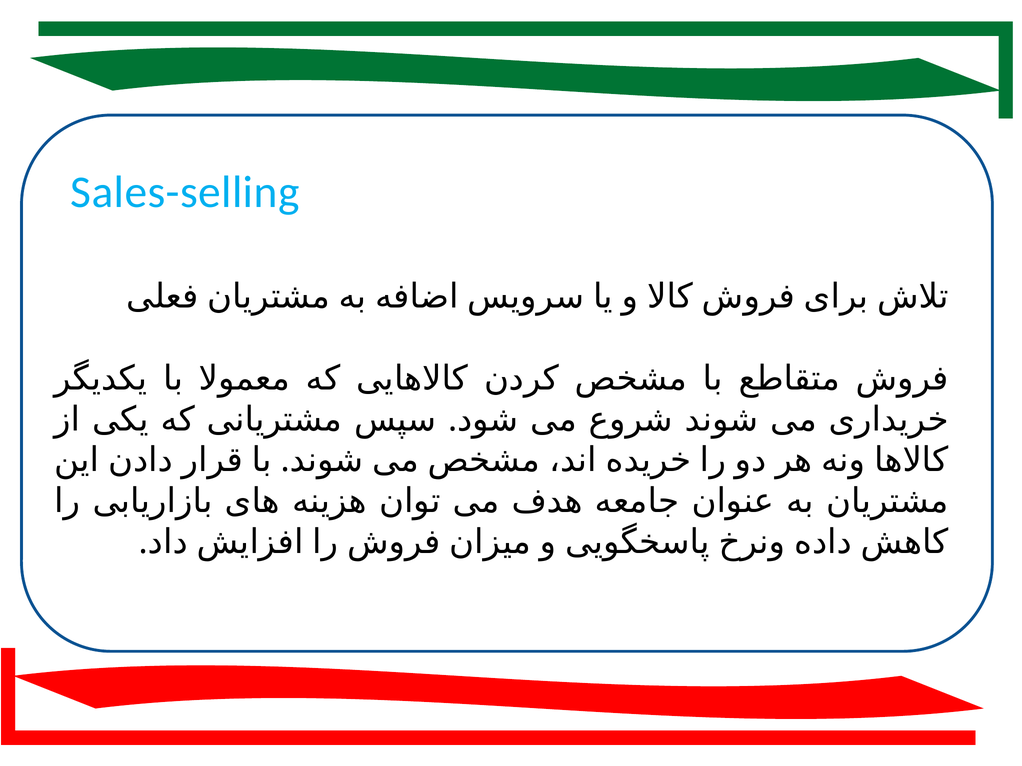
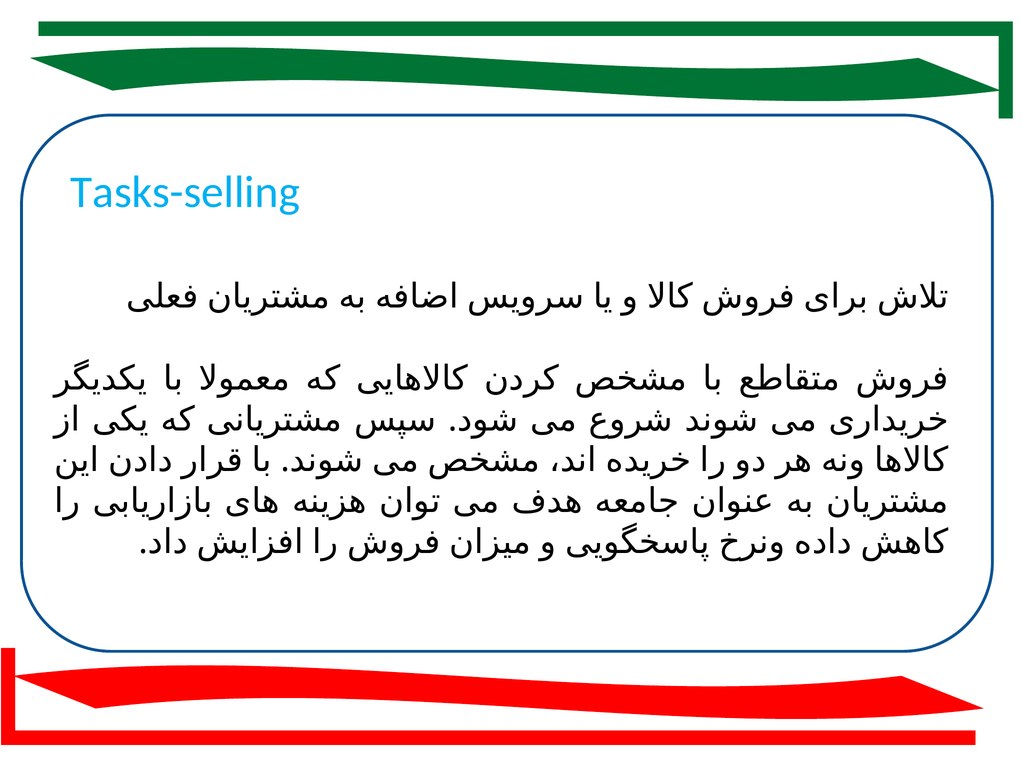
Sales-selling: Sales-selling -> Tasks-selling (185, 192)
